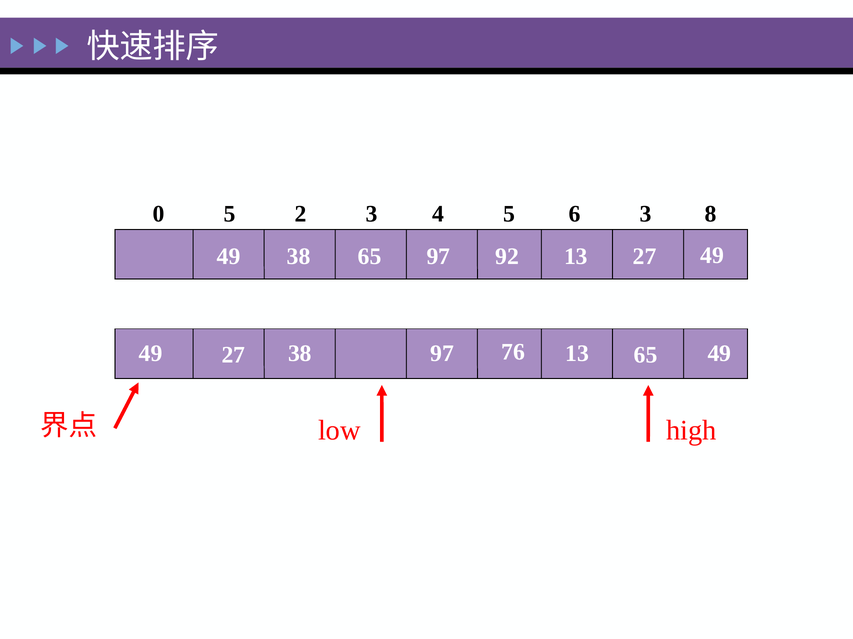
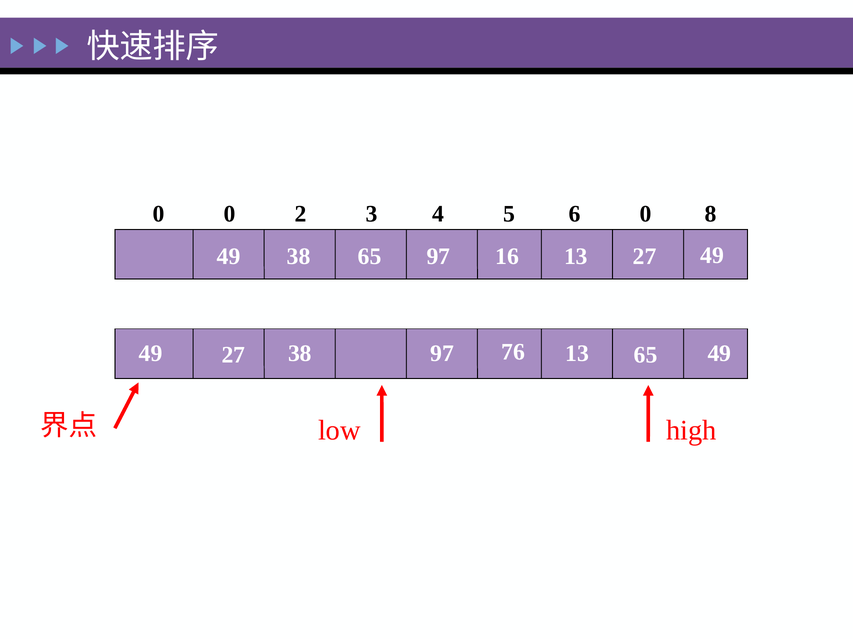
0 5: 5 -> 0 (230, 214)
6 3: 3 -> 0 (646, 214)
92: 92 -> 16 (507, 257)
